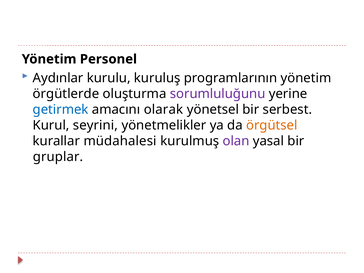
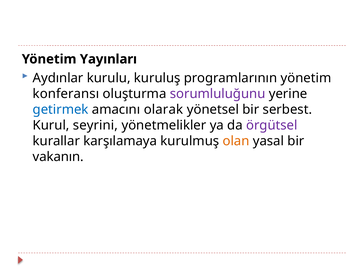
Personel: Personel -> Yayınları (108, 59)
örgütlerde: örgütlerde -> konferansı (66, 94)
örgütsel colour: orange -> purple (272, 125)
müdahalesi: müdahalesi -> karşılamaya (120, 141)
olan colour: purple -> orange (236, 141)
gruplar: gruplar -> vakanın (58, 157)
